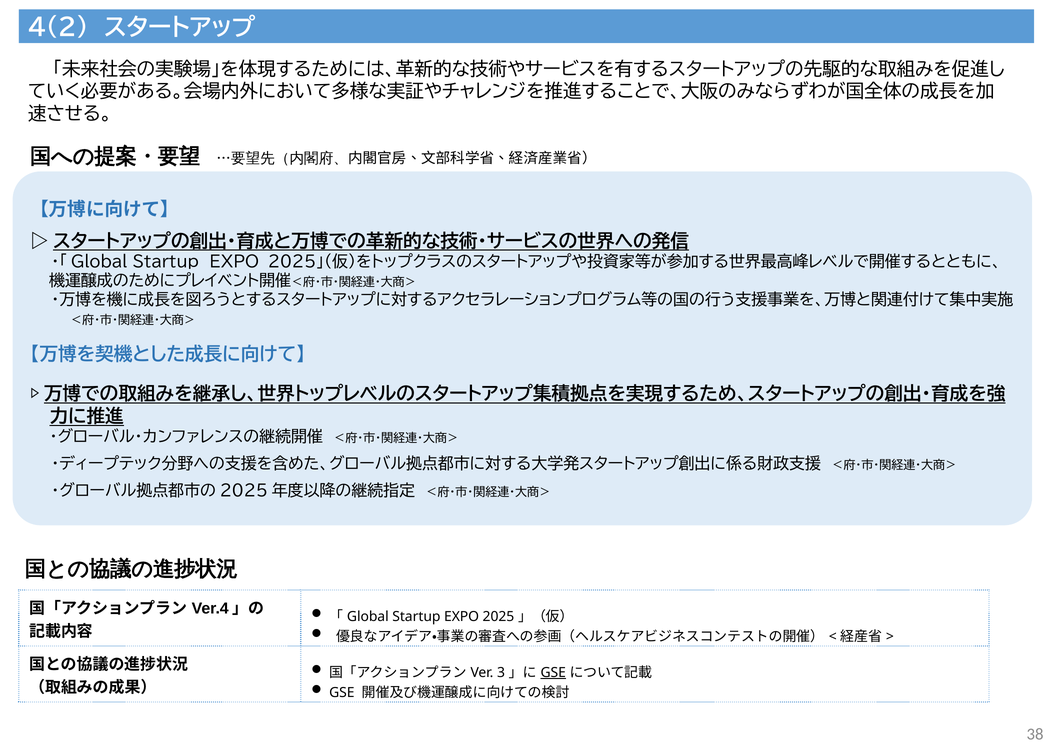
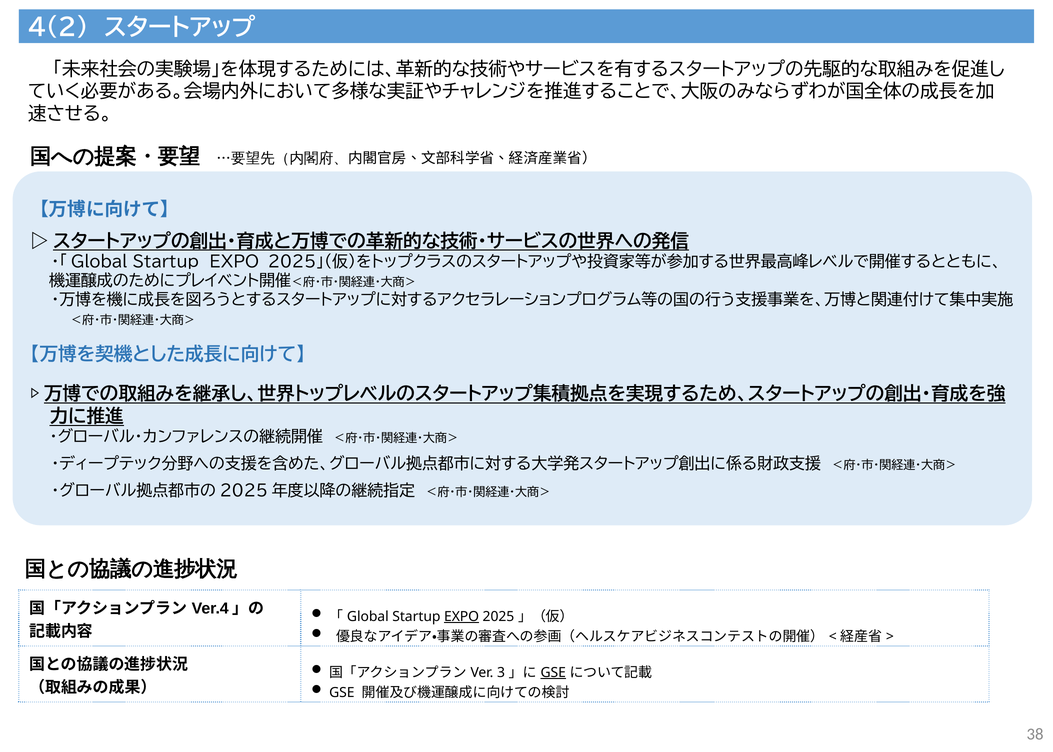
EXPO underline: none -> present (462, 616)
